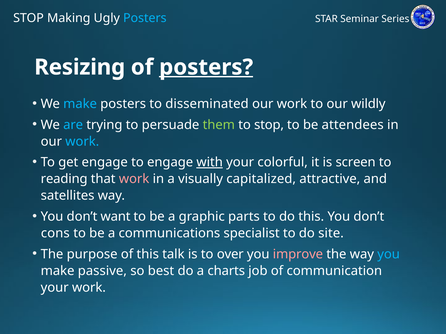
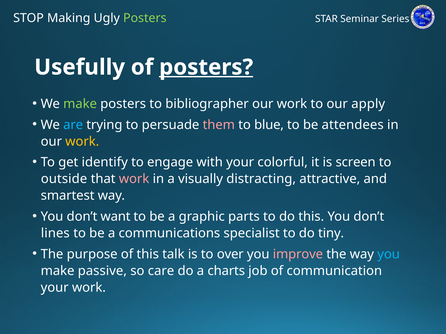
Posters colour: light blue -> light green (145, 18)
Resizing: Resizing -> Usefully (80, 67)
make colour: light blue -> light green (80, 104)
disseminated: disseminated -> bibliographer (207, 104)
wildly: wildly -> apply (368, 104)
them colour: light green -> pink (219, 125)
to stop: stop -> blue (269, 125)
work colour: light blue -> yellow (82, 142)
get engage: engage -> identify (105, 163)
with underline: present -> none (210, 163)
reading: reading -> outside (64, 179)
capitalized: capitalized -> distracting (261, 179)
satellites: satellites -> smartest (68, 196)
cons: cons -> lines (55, 234)
site: site -> tiny (331, 234)
best: best -> care (161, 271)
